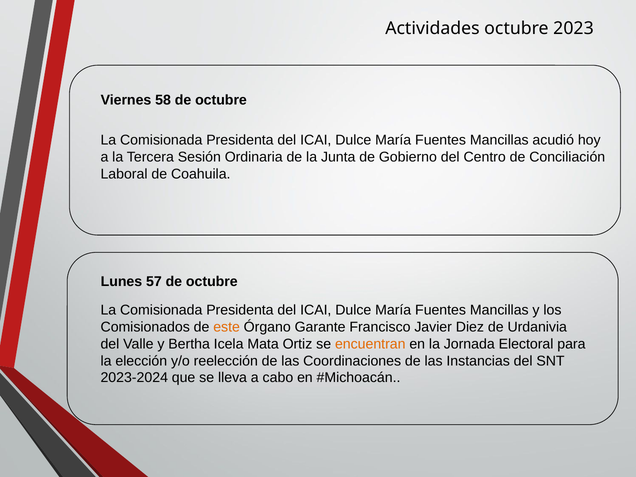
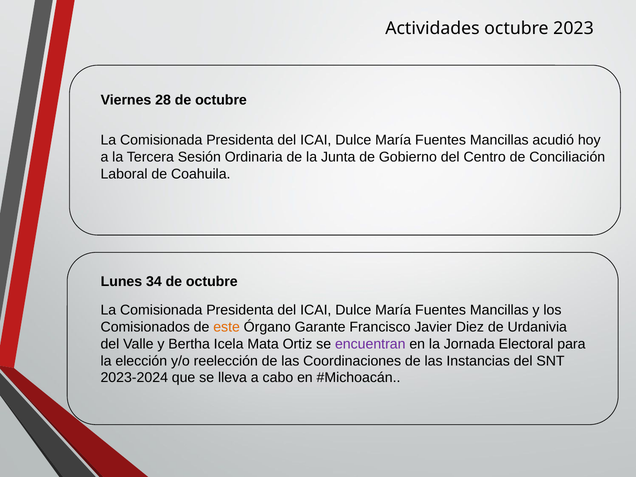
58: 58 -> 28 (163, 100)
57: 57 -> 34 (154, 282)
encuentran colour: orange -> purple (370, 344)
